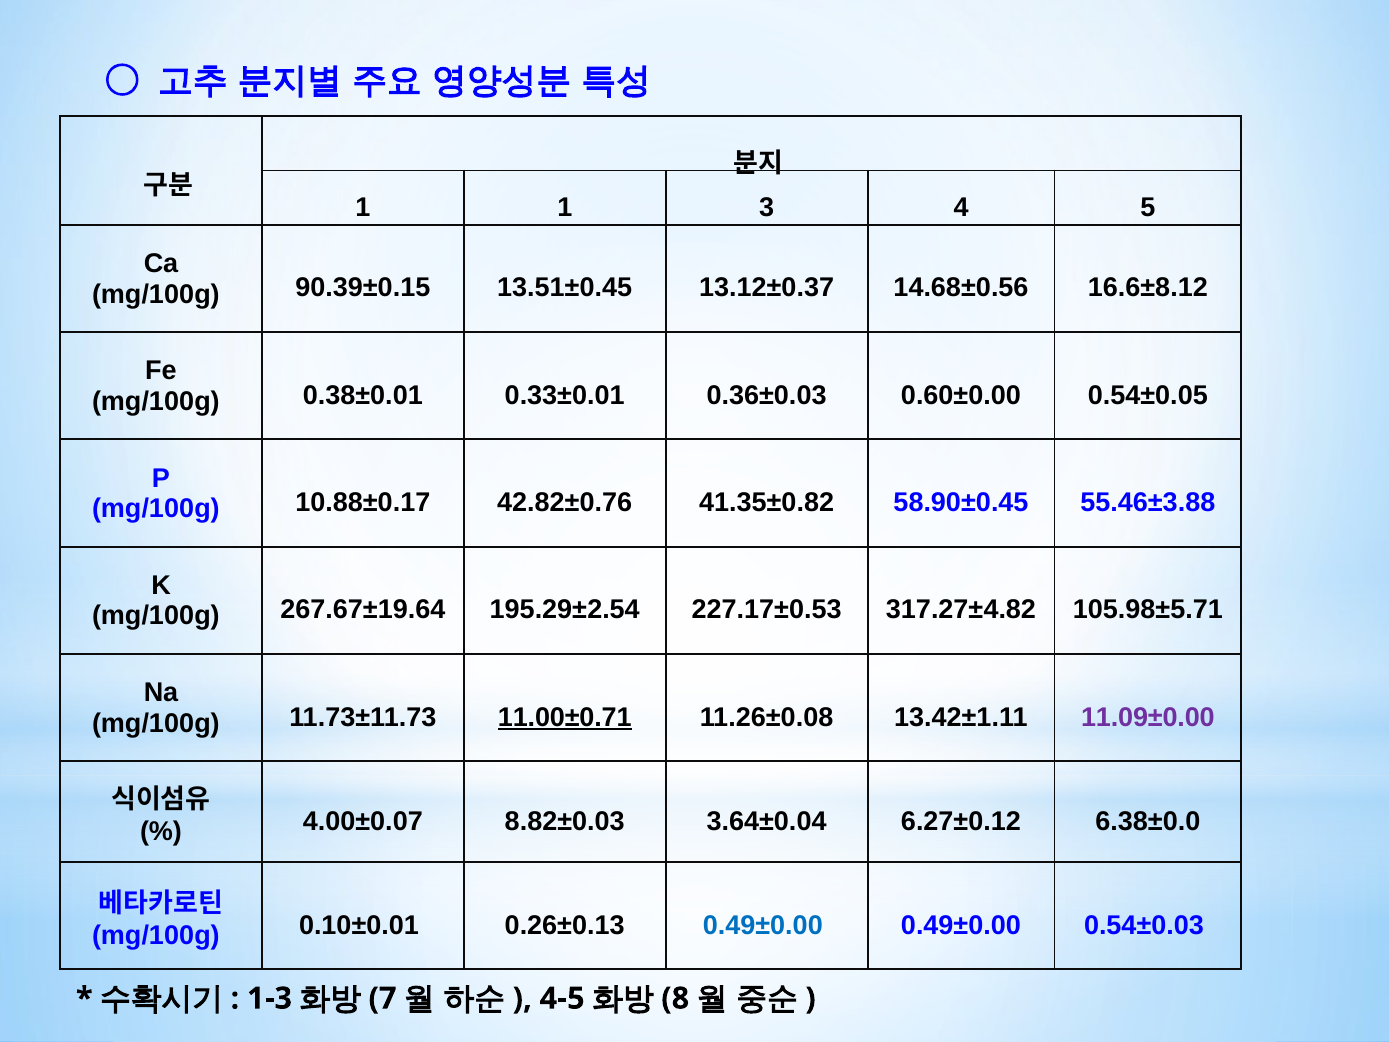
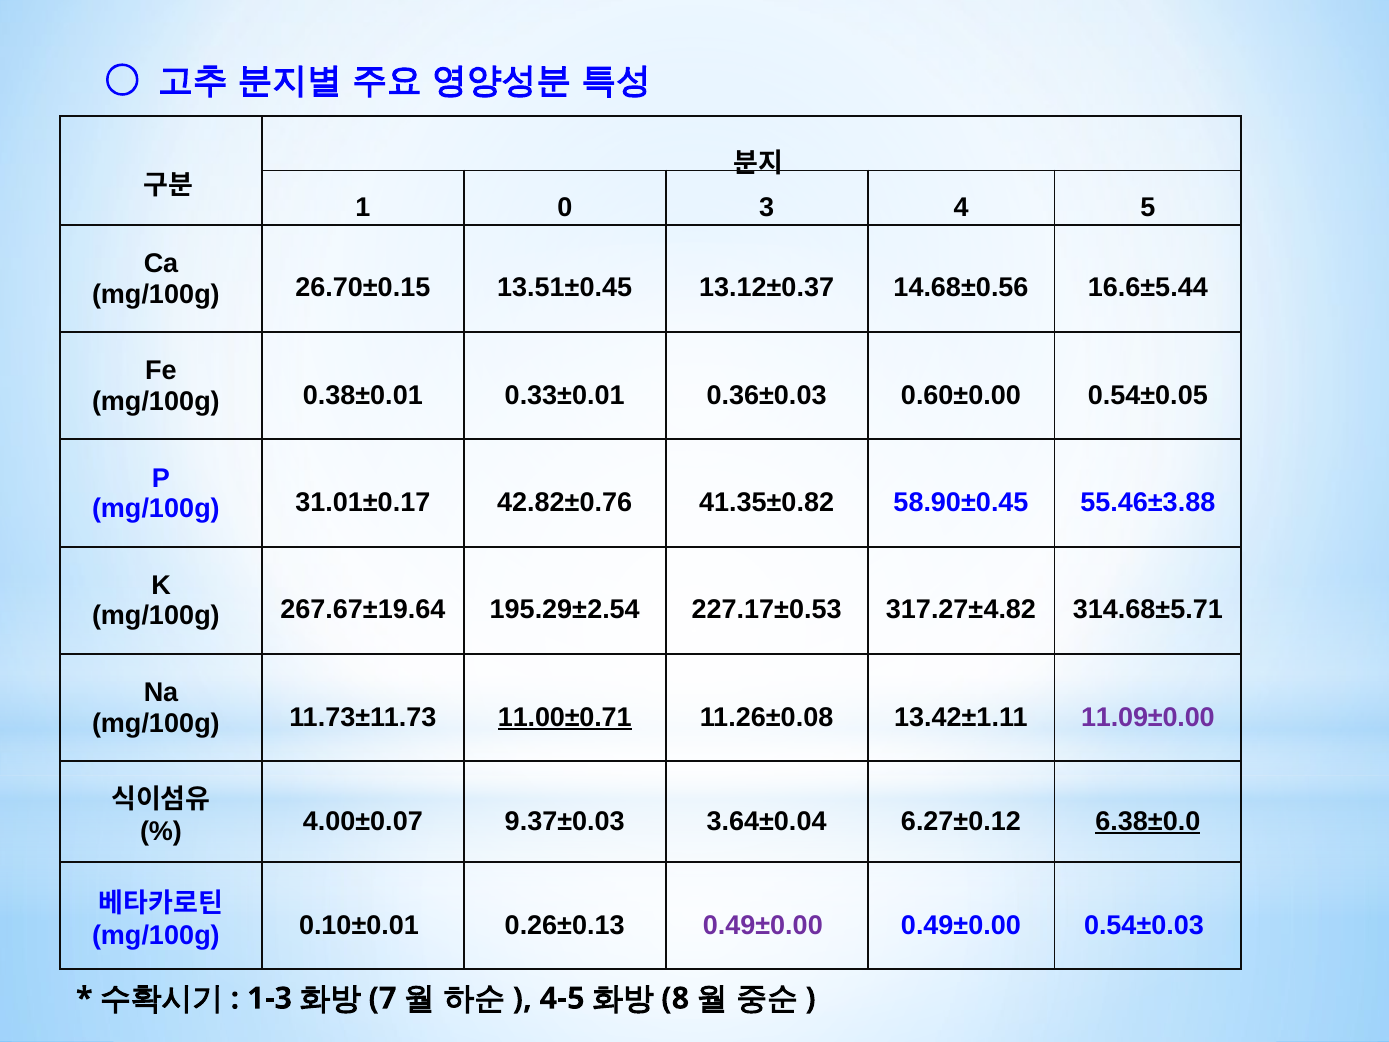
1 1: 1 -> 0 (565, 207)
90.39±0.15: 90.39±0.15 -> 26.70±0.15 (363, 288)
16.6±8.12: 16.6±8.12 -> 16.6±5.44 (1148, 288)
10.88±0.17: 10.88±0.17 -> 31.01±0.17 (363, 503)
105.98±5.71: 105.98±5.71 -> 314.68±5.71 (1148, 610)
8.82±0.03: 8.82±0.03 -> 9.37±0.03 (565, 821)
6.38±0.0 underline: none -> present (1148, 821)
0.49±0.00 colour: blue -> purple (763, 925)
